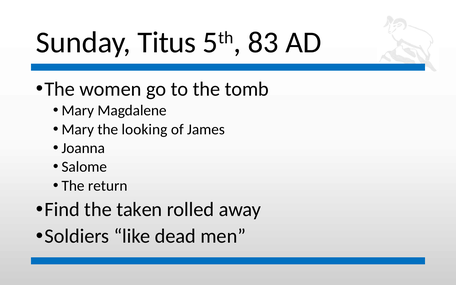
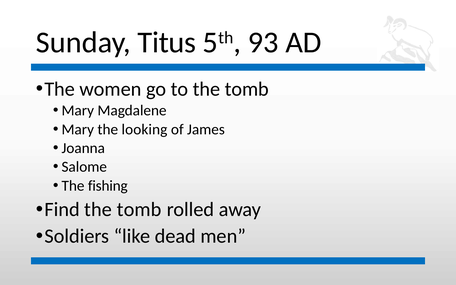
83: 83 -> 93 (263, 43)
return: return -> fishing (108, 186)
Find the taken: taken -> tomb (139, 210)
